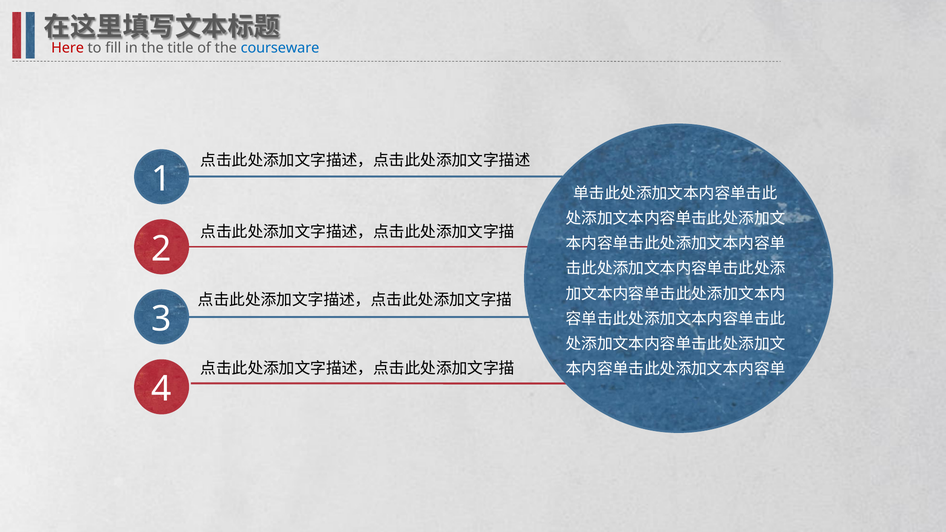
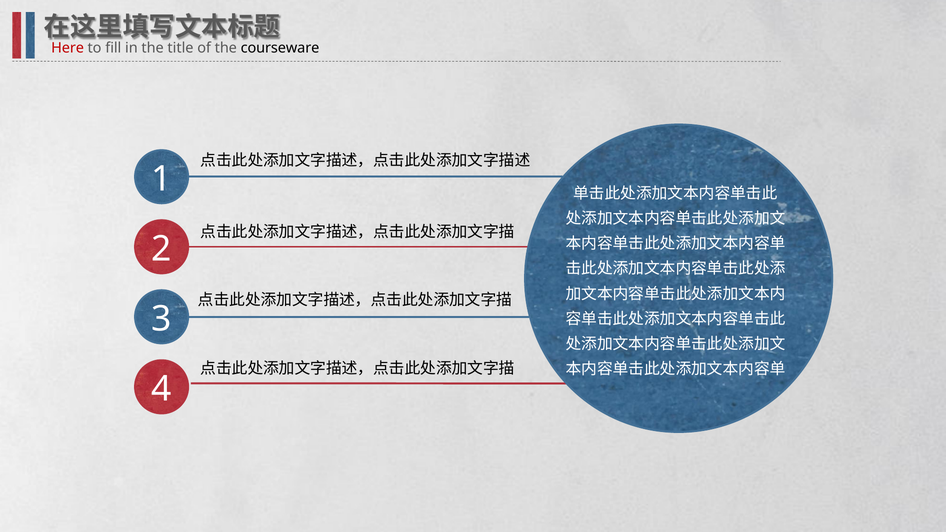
courseware colour: blue -> black (280, 48)
